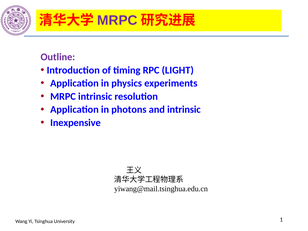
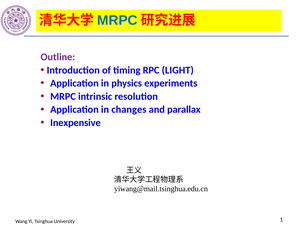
MRPC colour: purple -> blue (117, 20)
photons: photons -> changes (129, 110)
and intrinsic: intrinsic -> parallax (184, 110)
